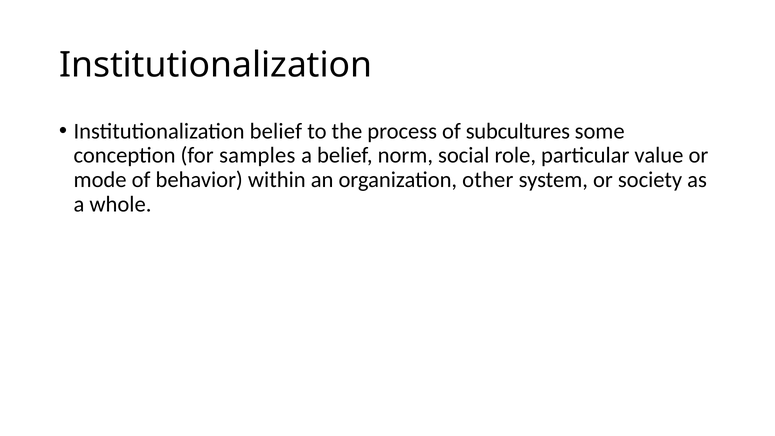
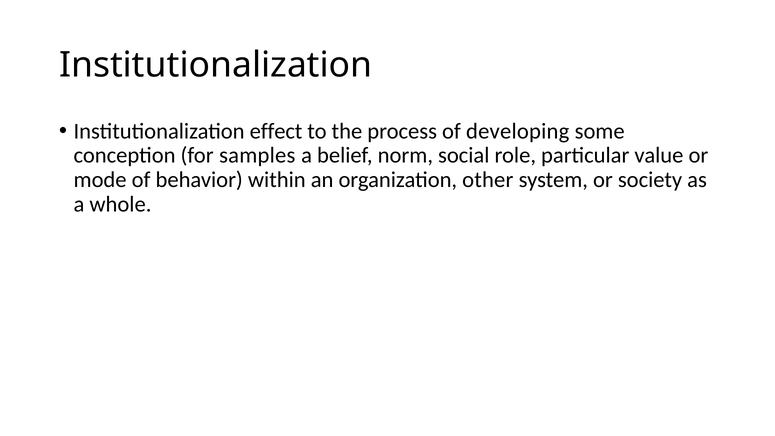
Institutionalization belief: belief -> effect (276, 131)
subcultures: subcultures -> developing (518, 131)
